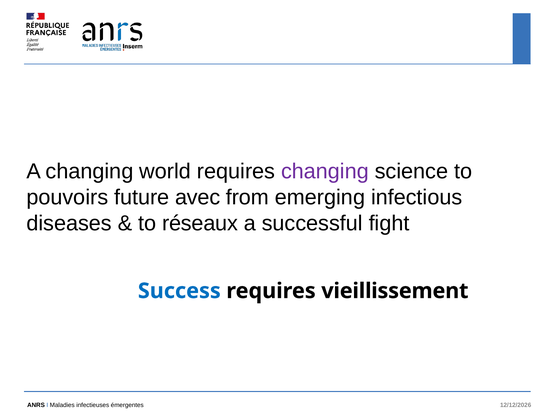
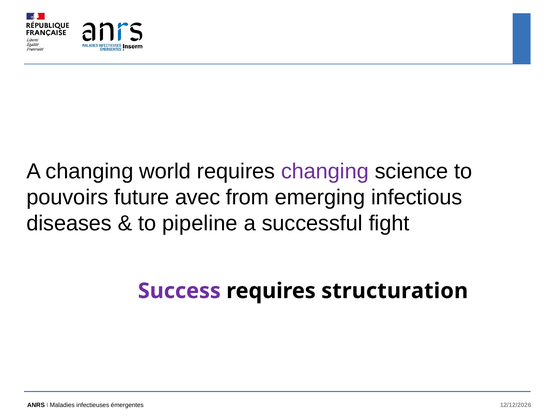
réseaux: réseaux -> pipeline (200, 223)
Success colour: blue -> purple (179, 291)
vieillissement: vieillissement -> structuration (395, 291)
